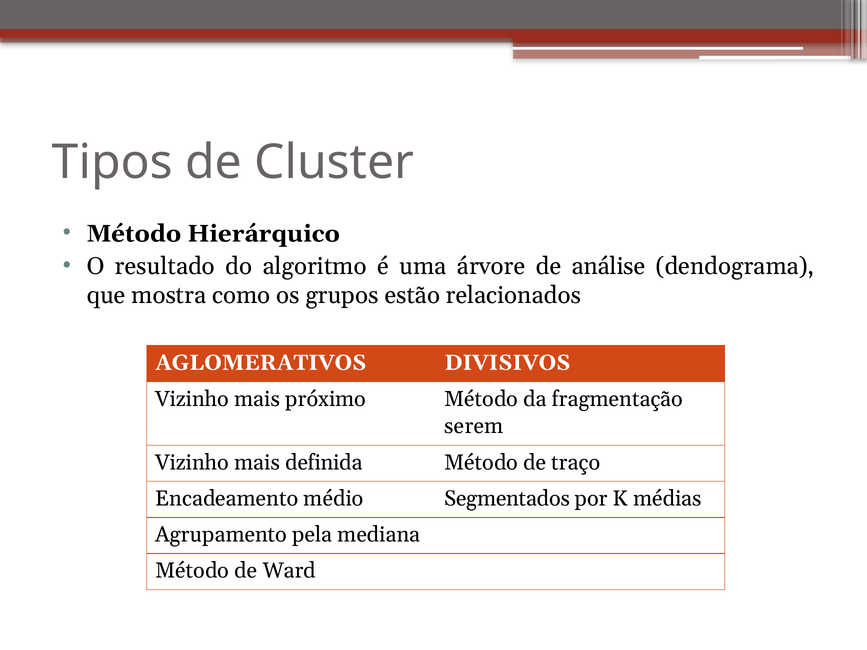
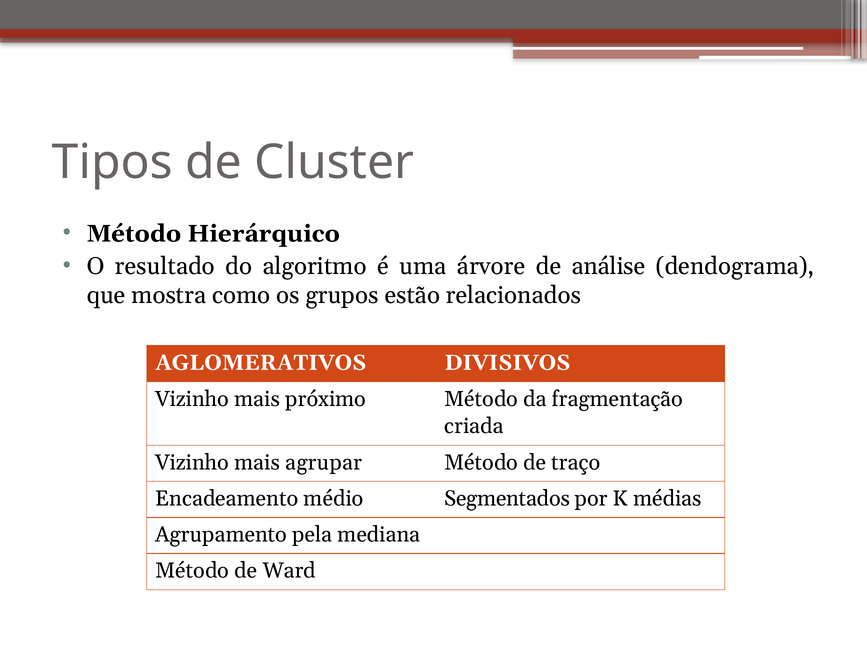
serem: serem -> criada (474, 426)
definida: definida -> agrupar (324, 463)
